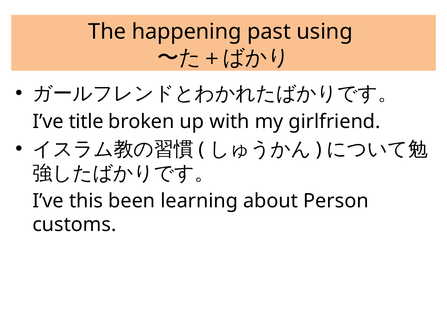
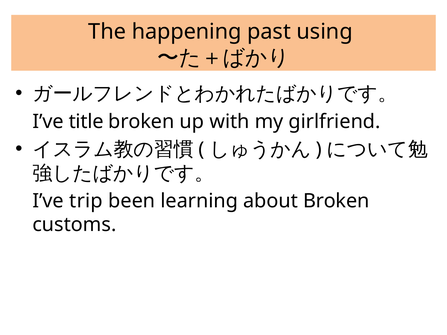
this: this -> trip (86, 201)
about Person: Person -> Broken (336, 201)
